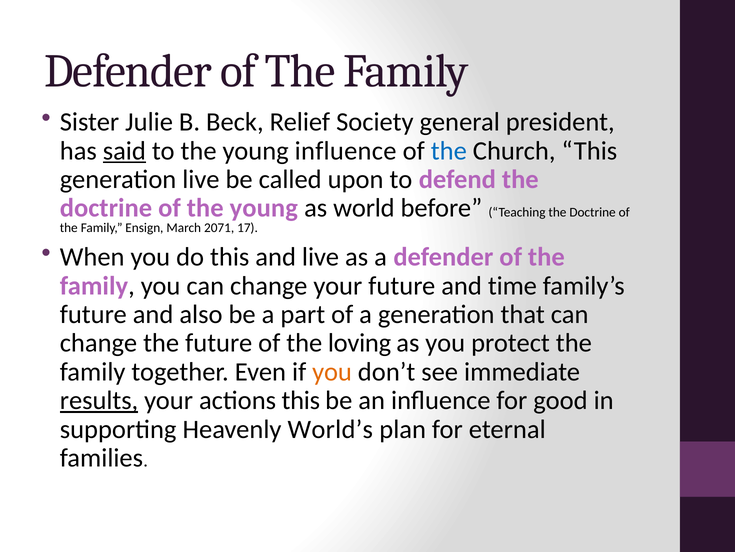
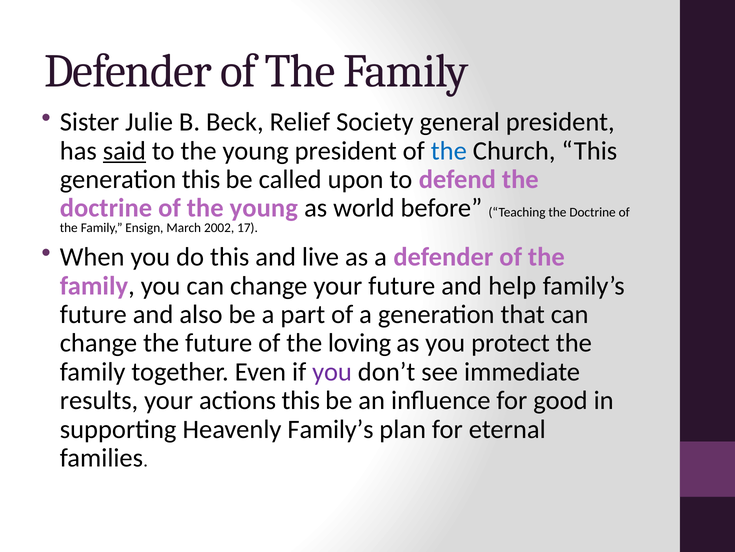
young influence: influence -> president (346, 151)
generation live: live -> this (201, 179)
2071: 2071 -> 2002 (219, 228)
time: time -> help (512, 285)
you colour: orange -> purple (332, 371)
results underline: present -> none (99, 400)
Heavenly World’s: World’s -> Family’s (330, 429)
